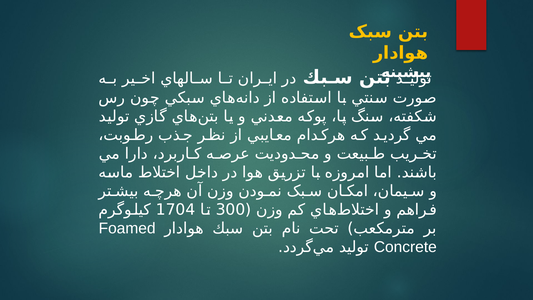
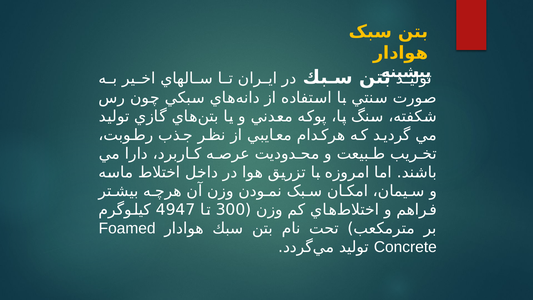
1704: 1704 -> 4947 (176, 210)
